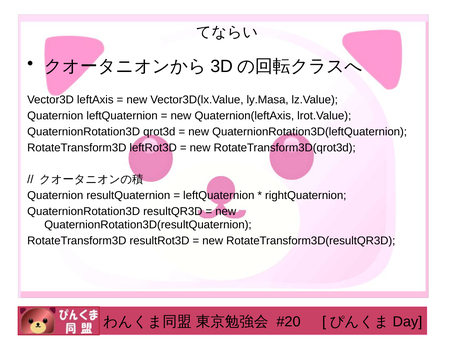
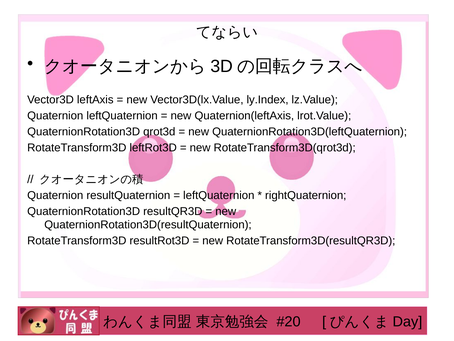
ly.Masa: ly.Masa -> ly.Index (268, 100)
